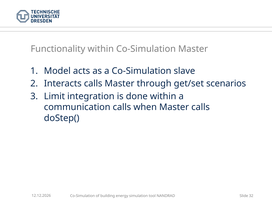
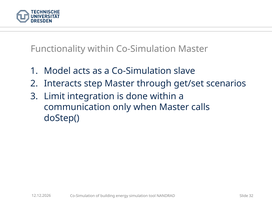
Interacts calls: calls -> step (93, 84)
communication calls: calls -> only (122, 107)
